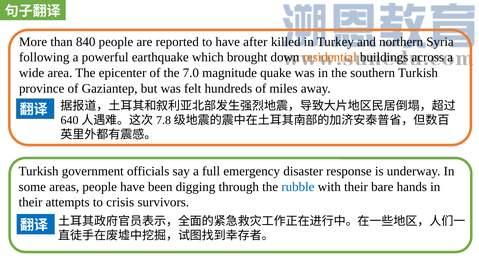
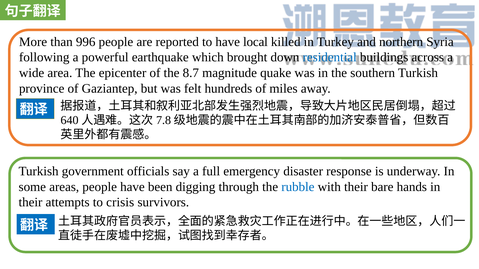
840: 840 -> 996 (86, 42)
after: after -> local (255, 42)
residential colour: orange -> blue (330, 57)
7.0: 7.0 -> 8.7 (191, 73)
